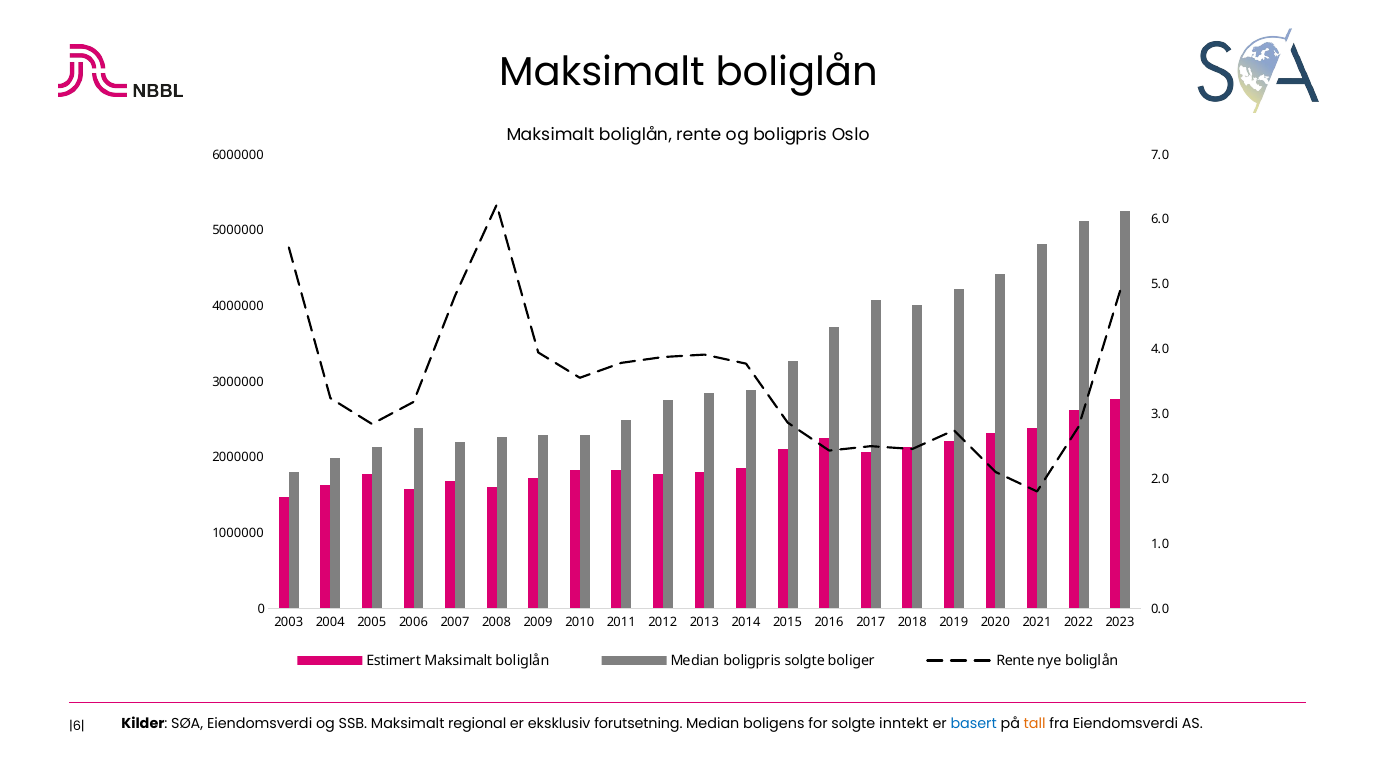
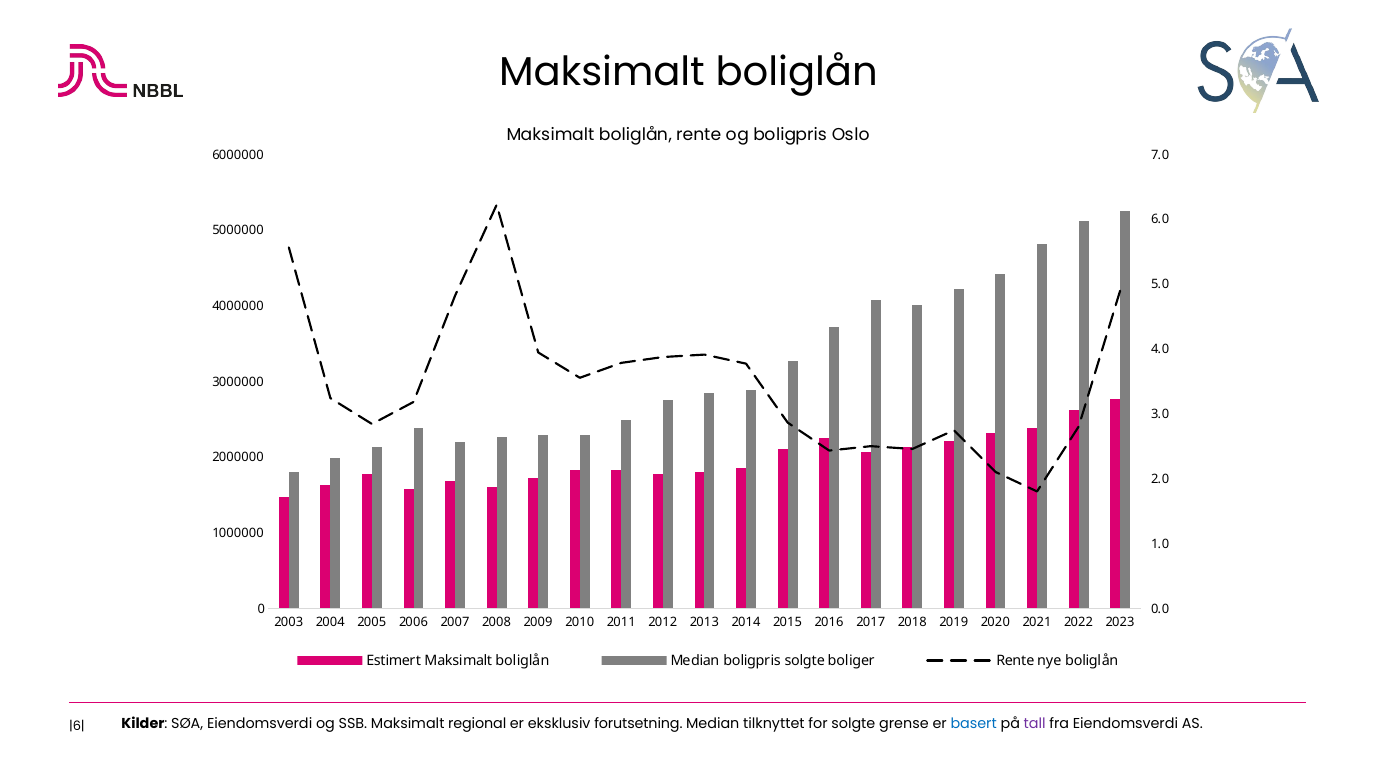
boligens: boligens -> tilknyttet (774, 723)
inntekt: inntekt -> grense (904, 723)
tall colour: orange -> purple (1035, 723)
